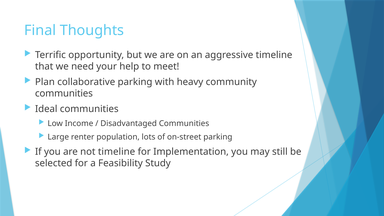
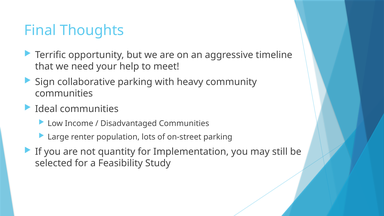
Plan: Plan -> Sign (45, 82)
not timeline: timeline -> quantity (117, 152)
